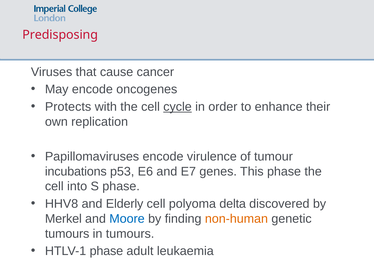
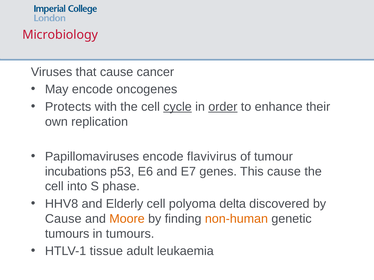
Predisposing: Predisposing -> Microbiology (60, 35)
order underline: none -> present (223, 107)
virulence: virulence -> flavivirus (212, 157)
This phase: phase -> cause (284, 172)
Merkel: Merkel -> Cause (63, 219)
Moore colour: blue -> orange (127, 219)
HTLV-1 phase: phase -> tissue (106, 252)
